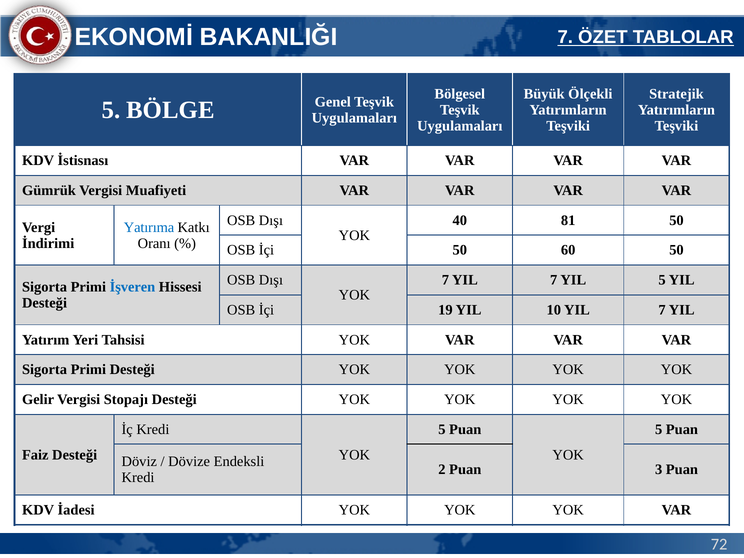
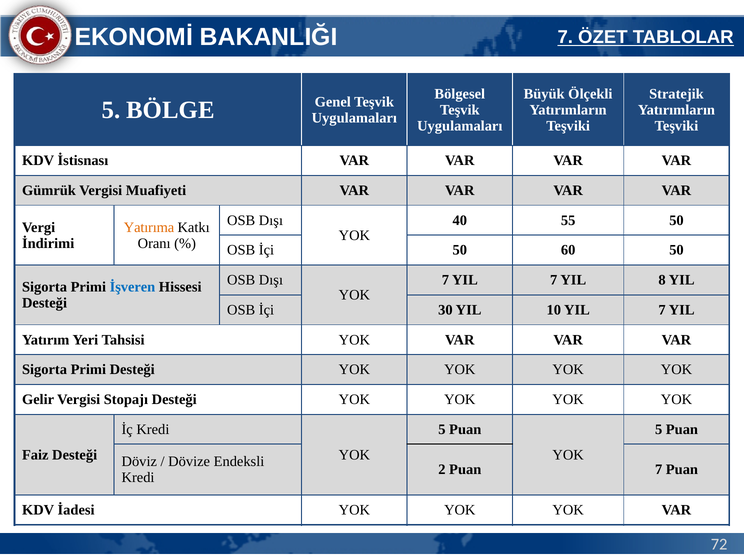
81: 81 -> 55 (568, 220)
Yatırıma colour: blue -> orange (149, 227)
YIL 5: 5 -> 8 (662, 280)
19: 19 -> 30 (445, 310)
Puan 3: 3 -> 7 (659, 470)
